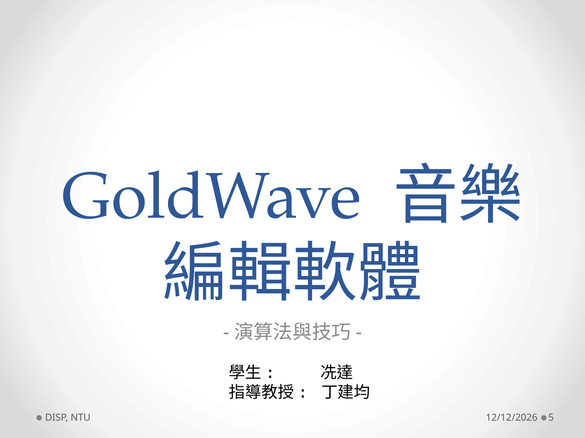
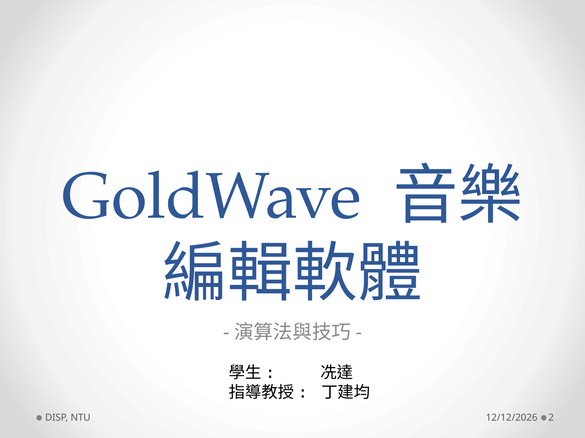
5: 5 -> 2 (551, 418)
